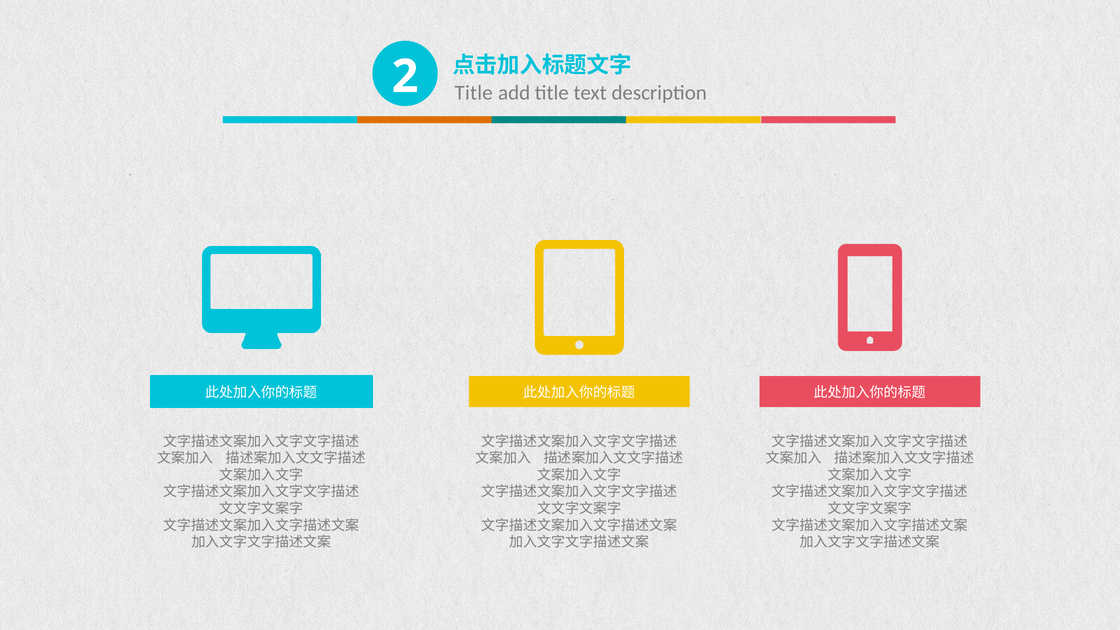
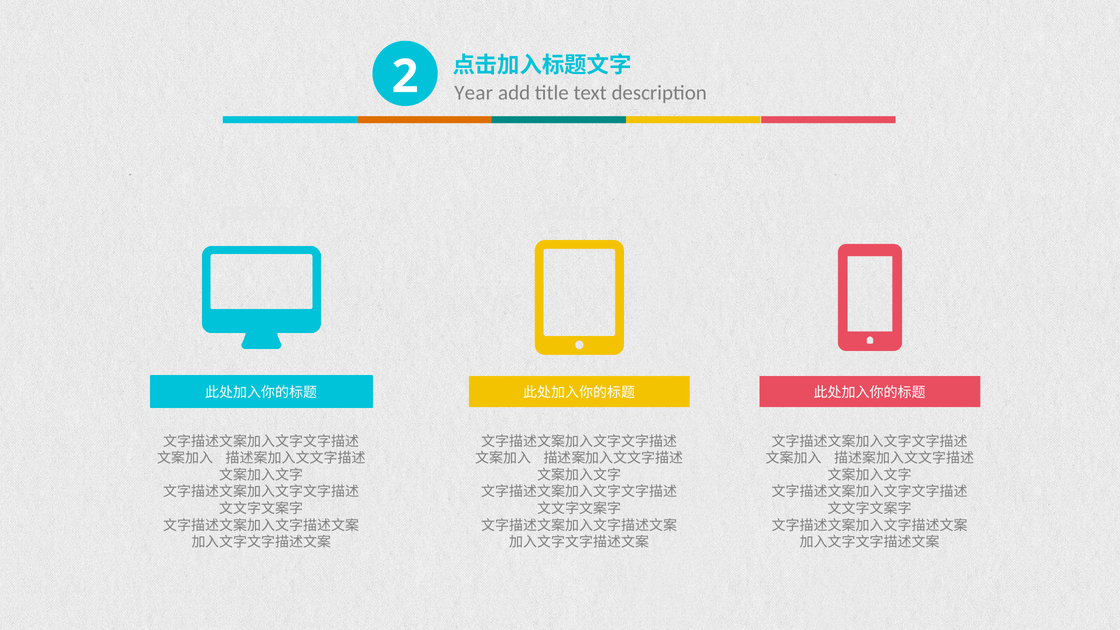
Title: Title -> Year (474, 93)
